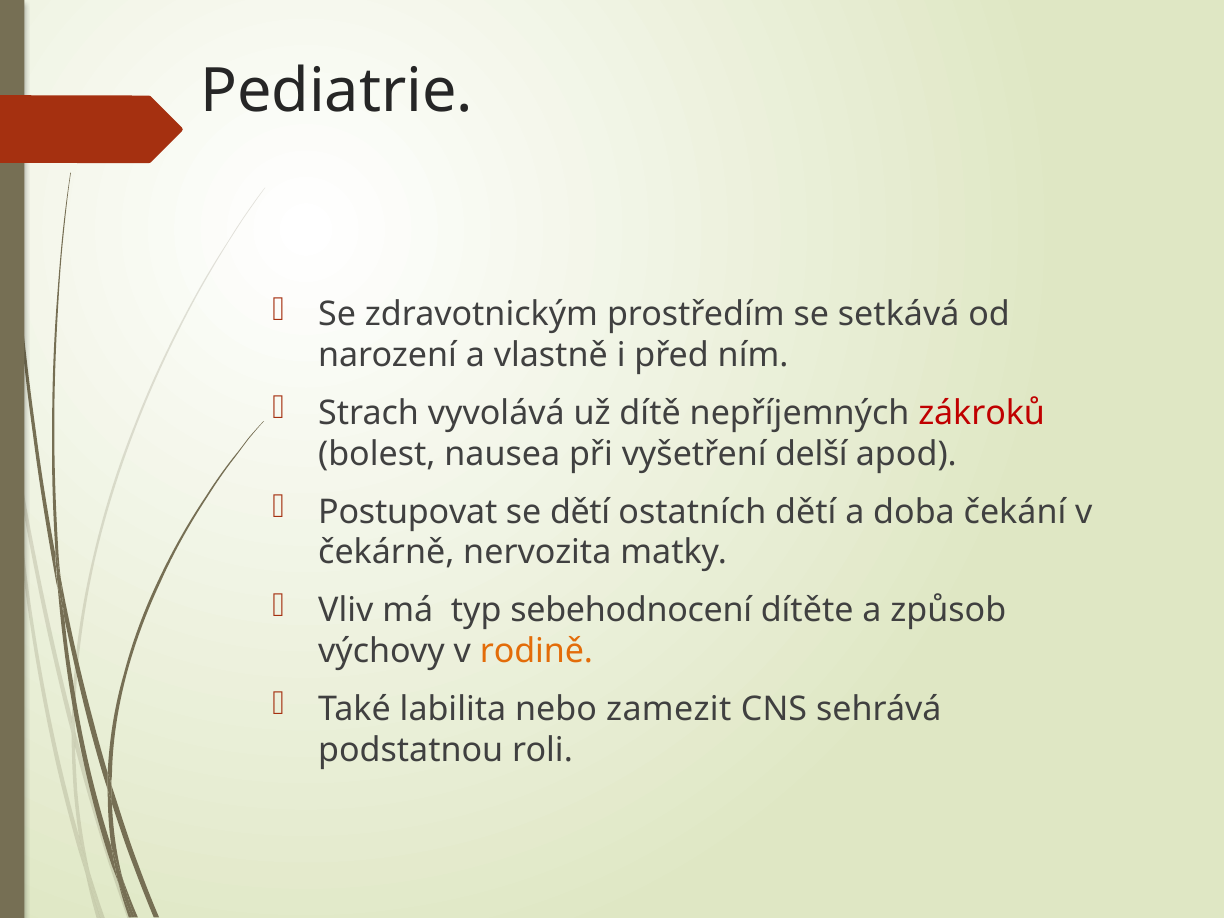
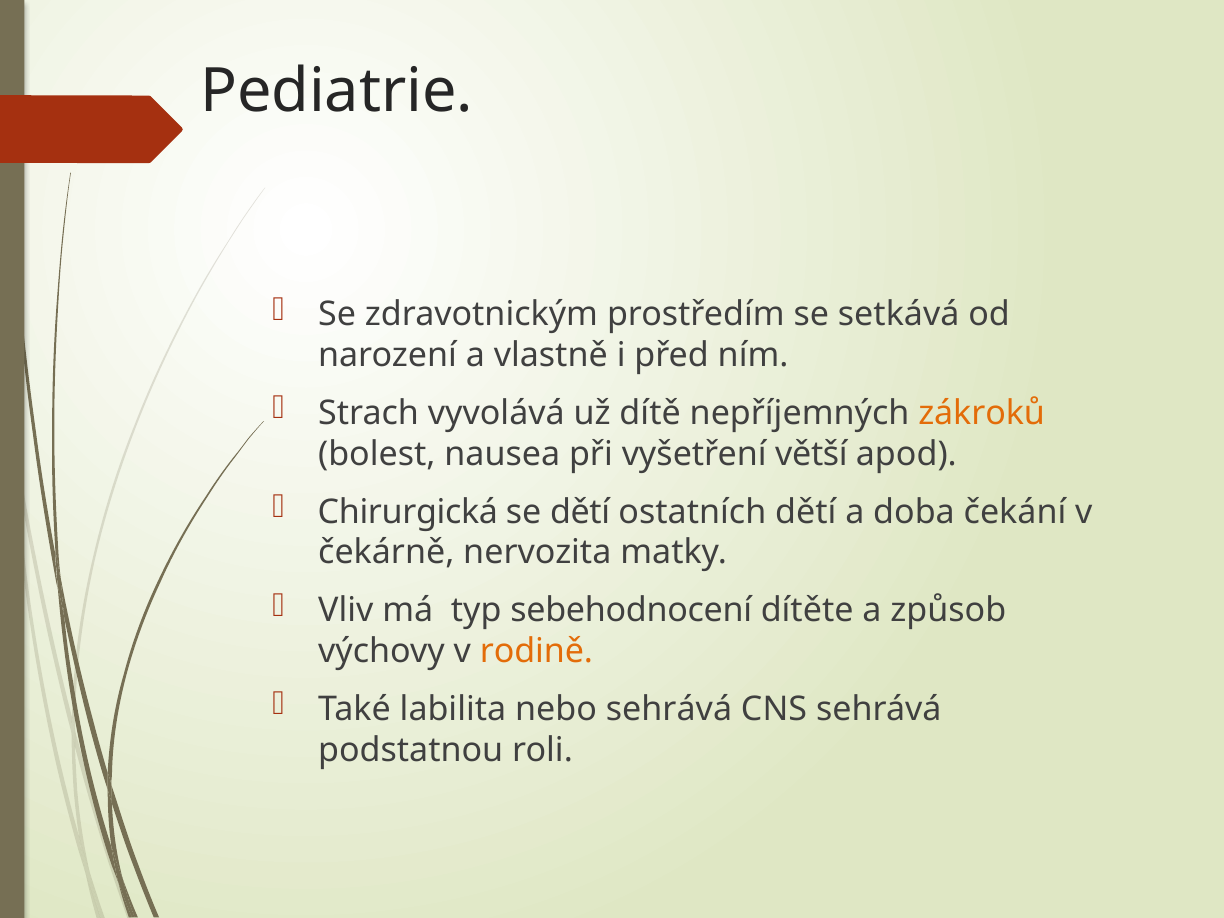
zákroků colour: red -> orange (982, 413)
delší: delší -> větší (811, 454)
Postupovat: Postupovat -> Chirurgická (408, 512)
nebo zamezit: zamezit -> sehrává (669, 709)
